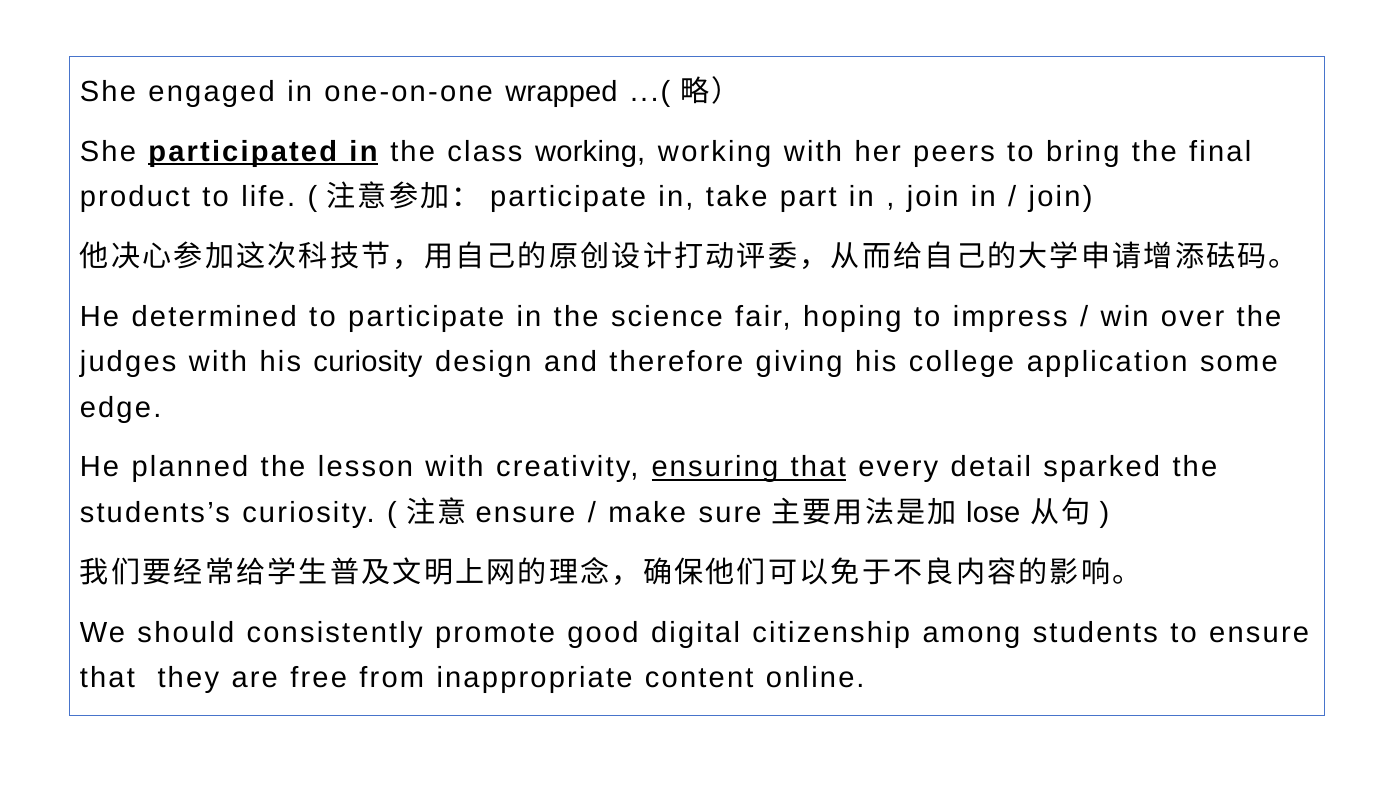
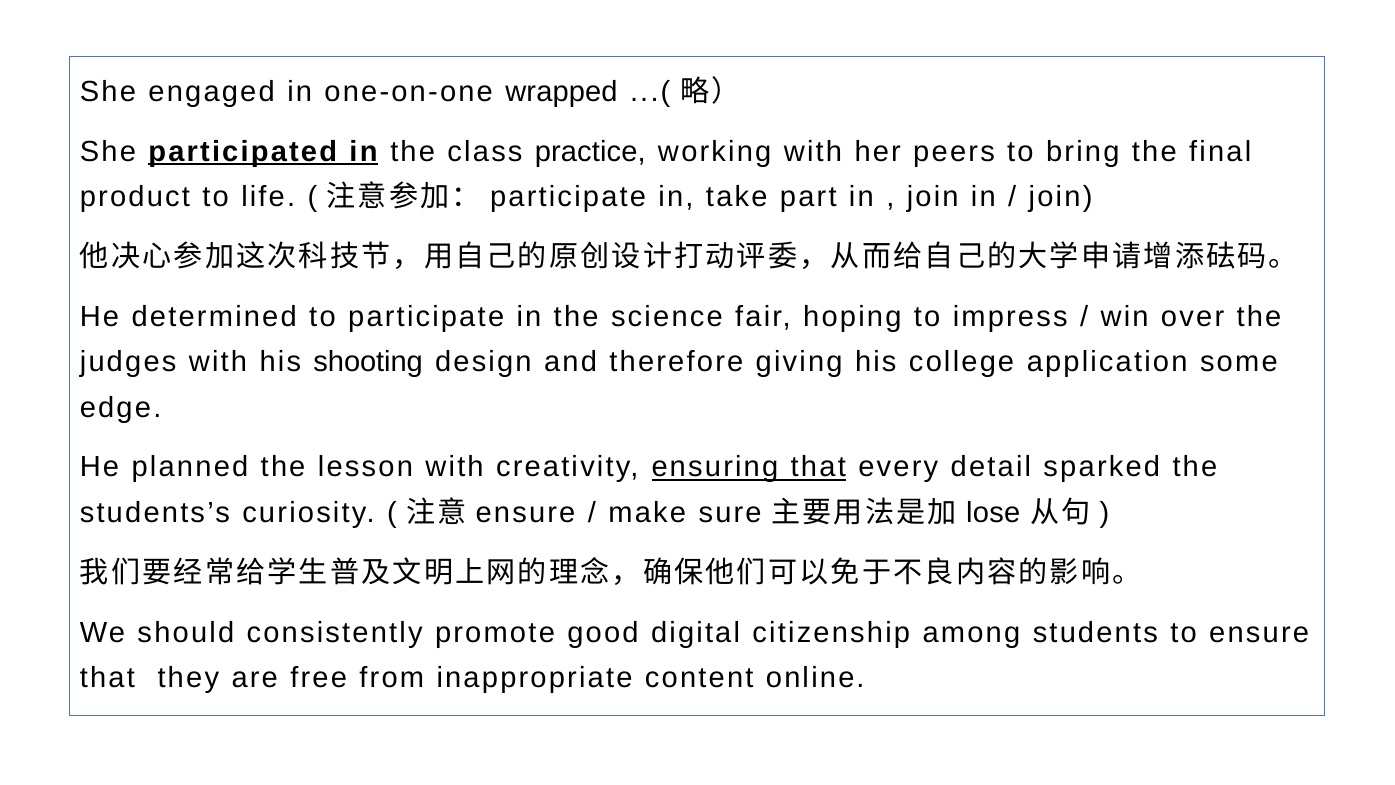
class working: working -> practice (590, 151)
his curiosity: curiosity -> shooting (368, 362)
